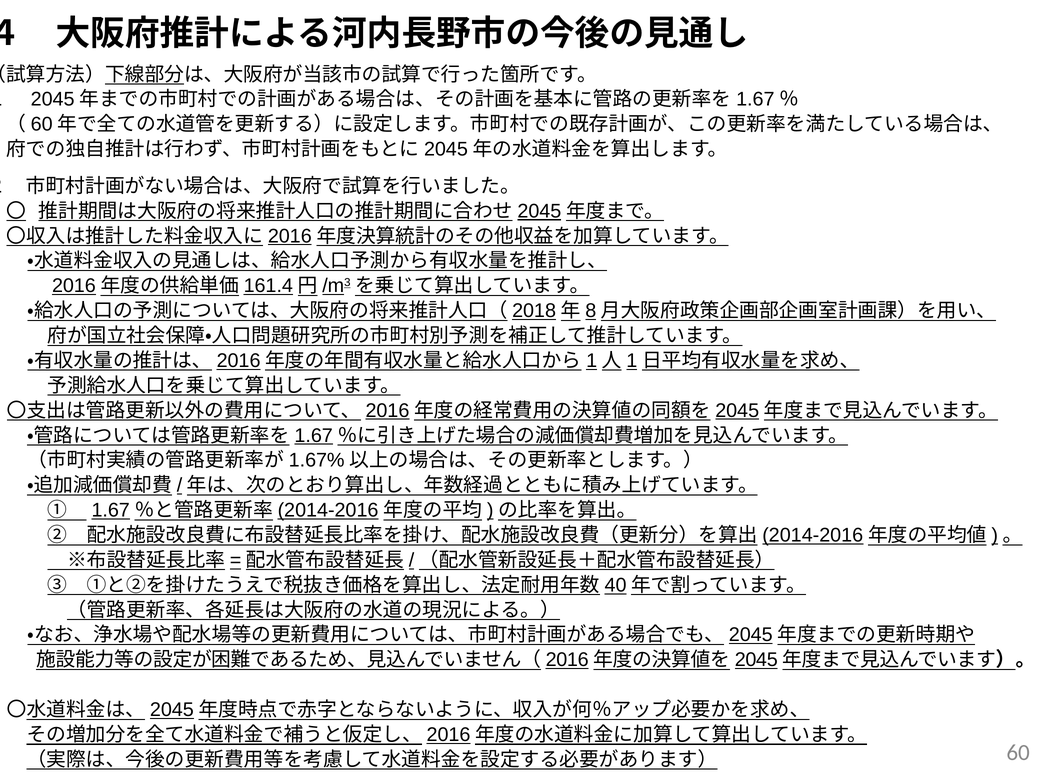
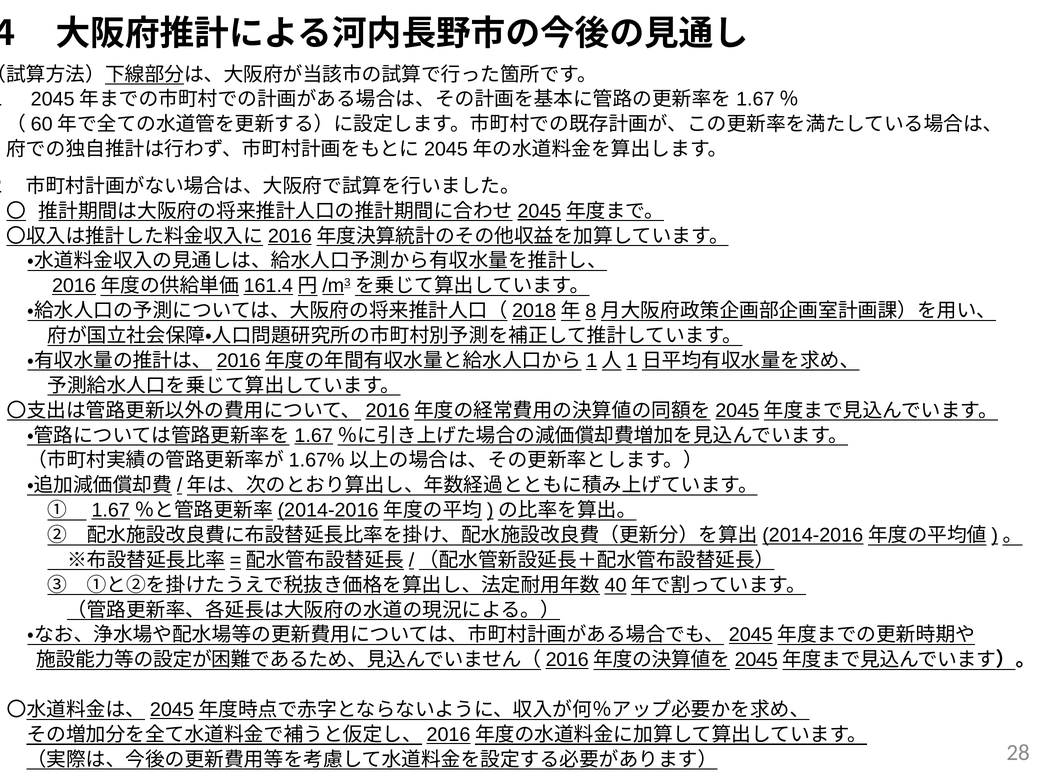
60: 60 -> 28 (1018, 753)
